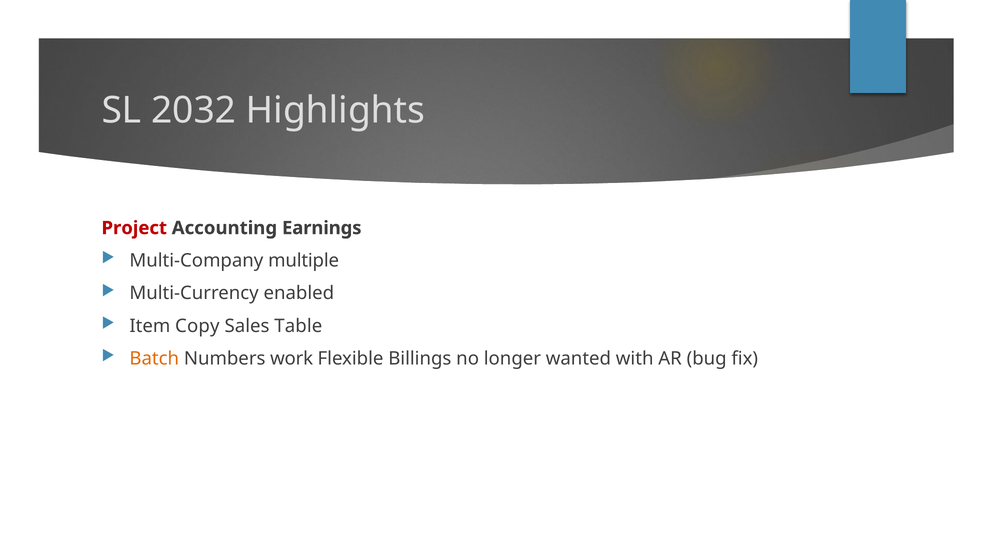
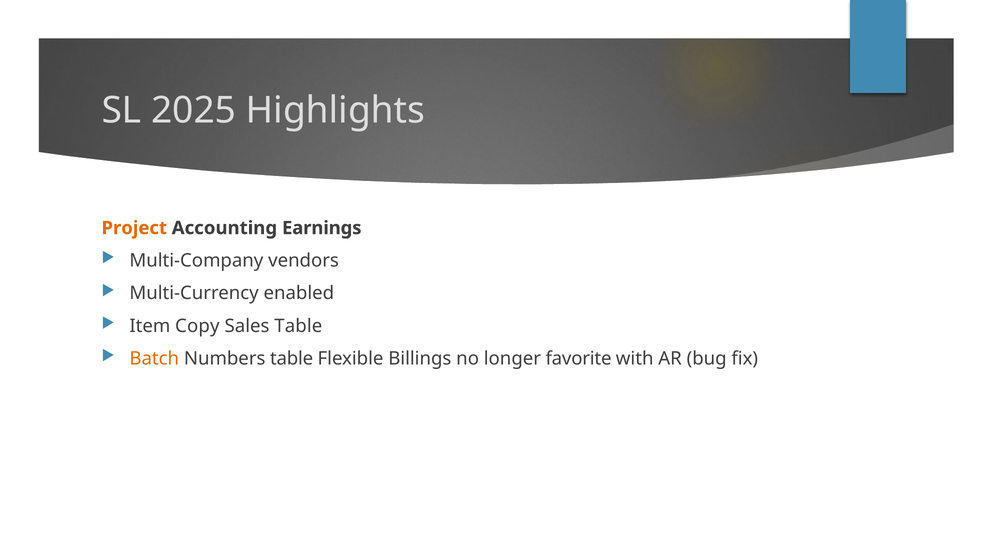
2032: 2032 -> 2025 (194, 111)
Project colour: red -> orange (134, 228)
multiple: multiple -> vendors (304, 261)
Numbers work: work -> table (292, 359)
wanted: wanted -> favorite (579, 359)
